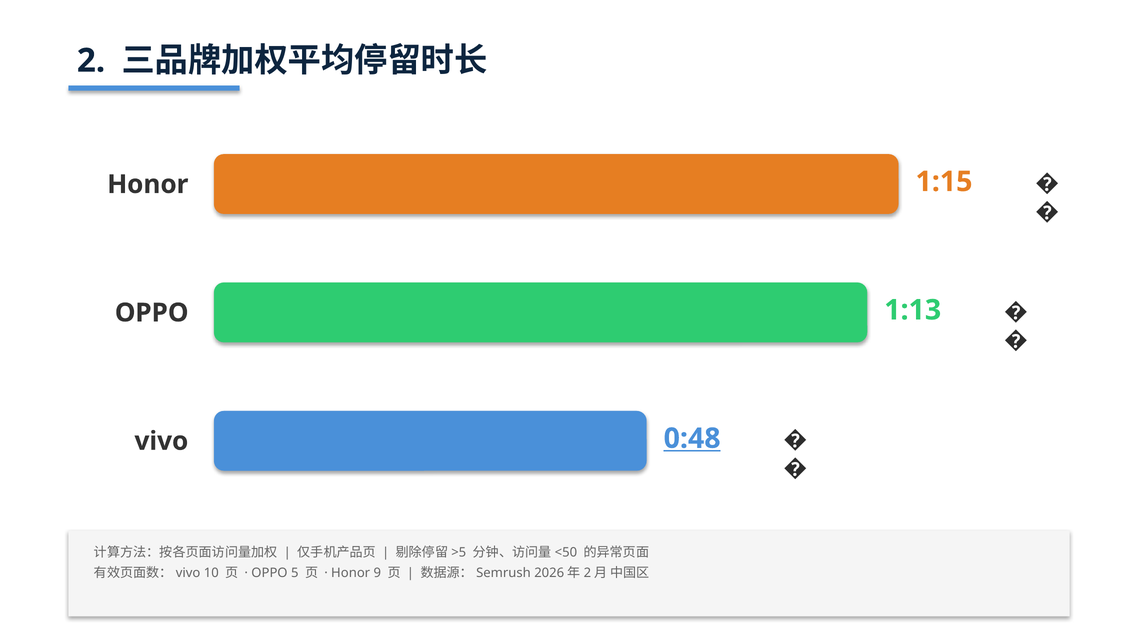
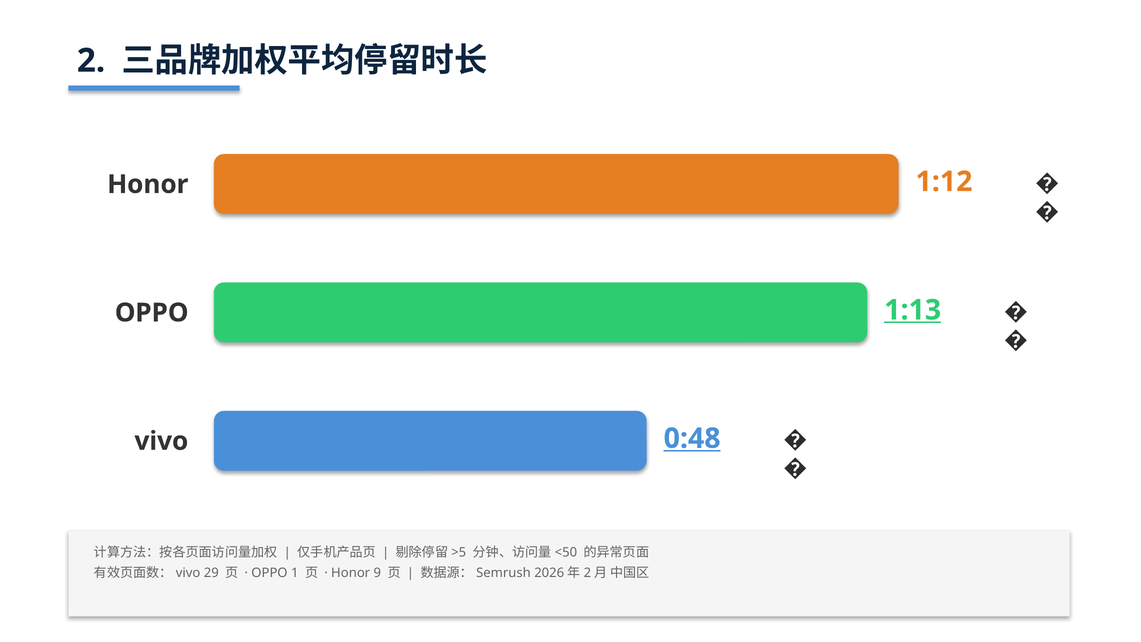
1:15: 1:15 -> 1:12 (944, 182)
1:13 underline: none -> present (913, 310)
10: 10 -> 29 (211, 573)
5: 5 -> 1 (295, 573)
